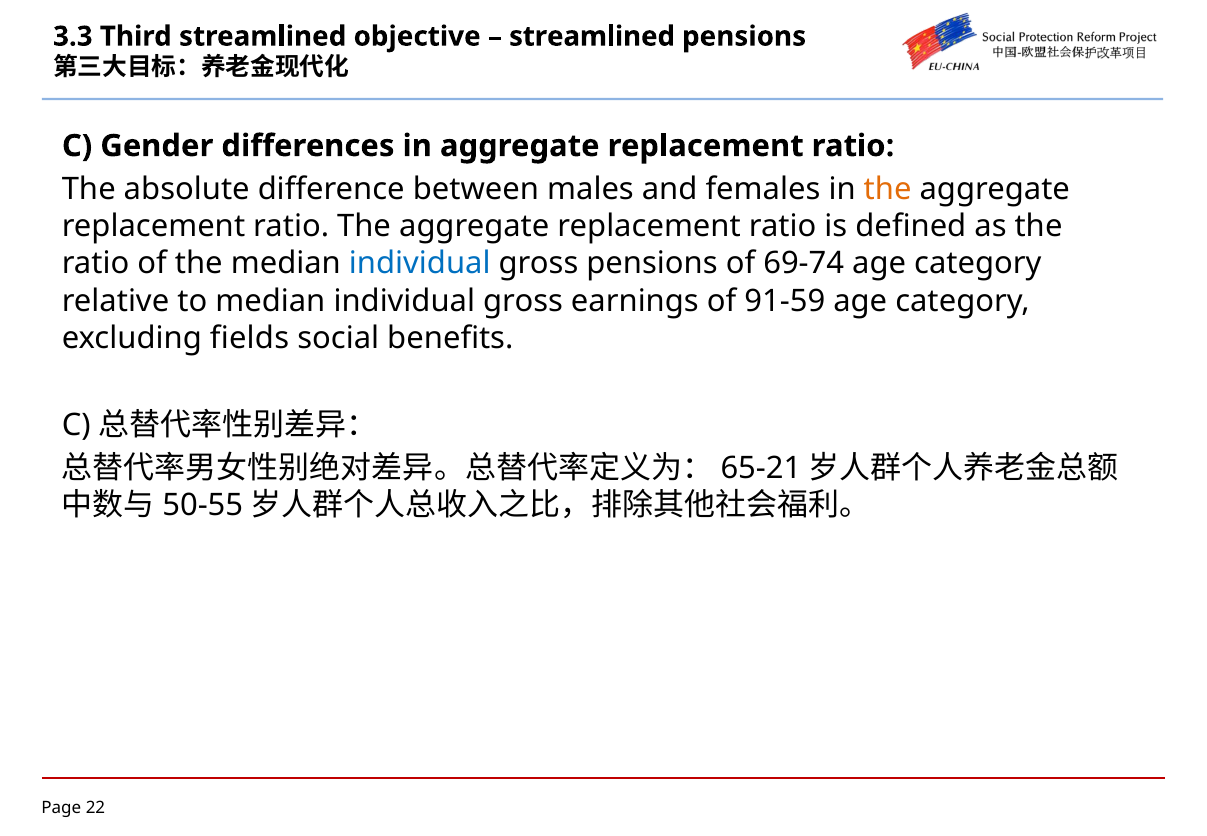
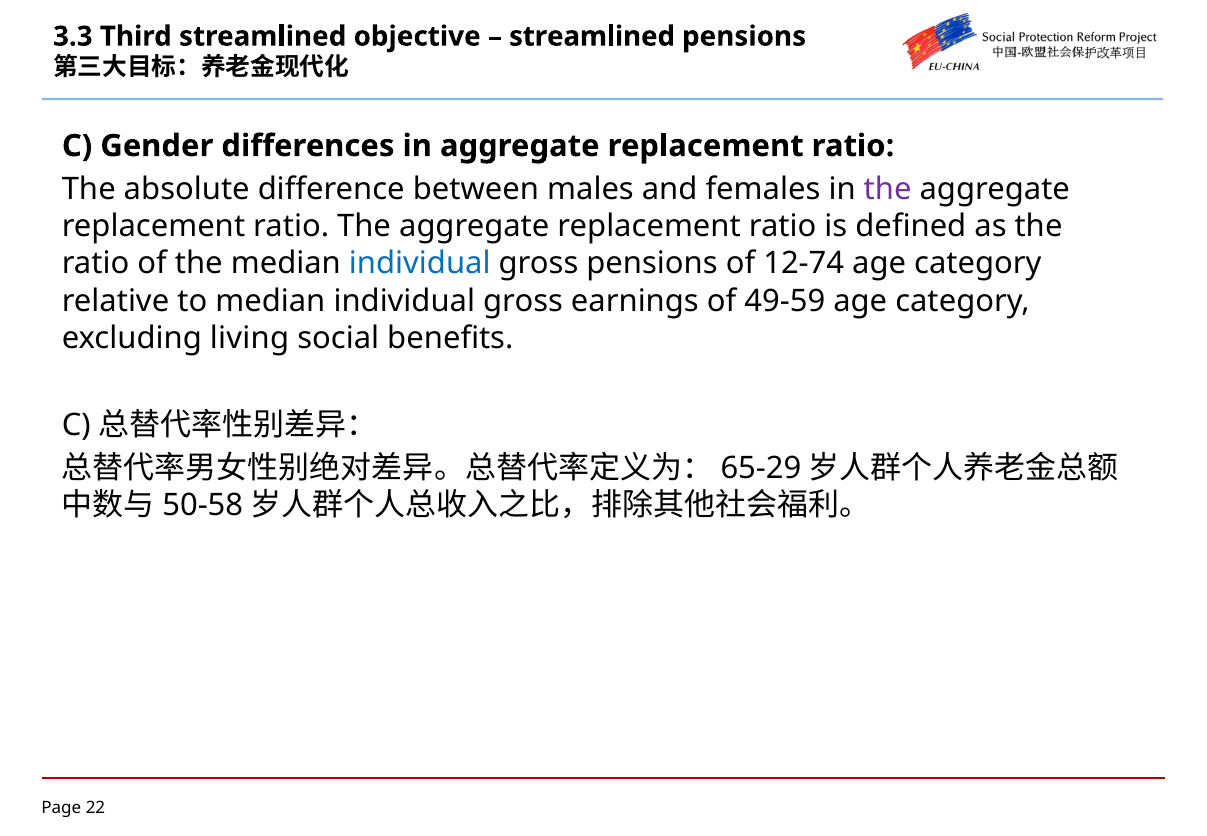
the colour: orange -> purple (888, 189)
69-74: 69-74 -> 12-74 (804, 264)
91-59: 91-59 -> 49-59 (785, 301)
fields: fields -> living (249, 338)
65-21: 65-21 -> 65-29 (761, 468)
50-55: 50-55 -> 50-58 (203, 505)
